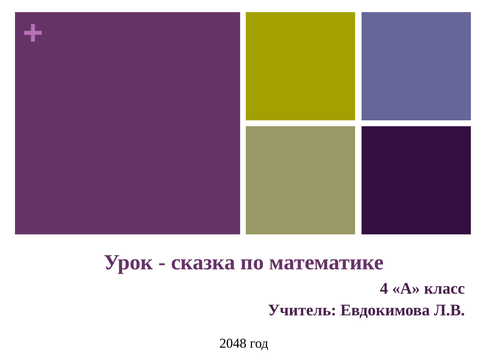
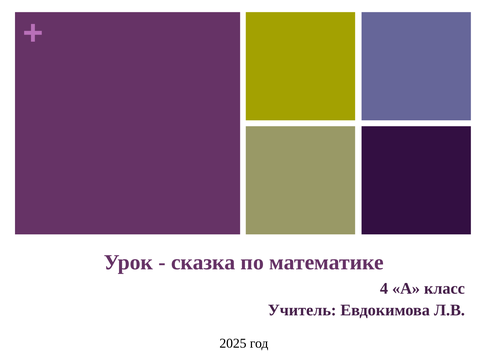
2048: 2048 -> 2025 (233, 344)
